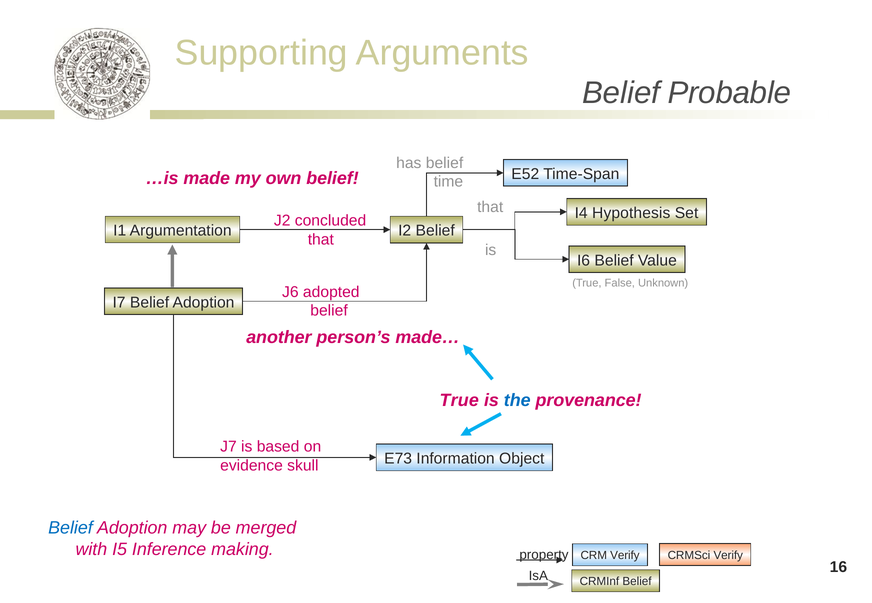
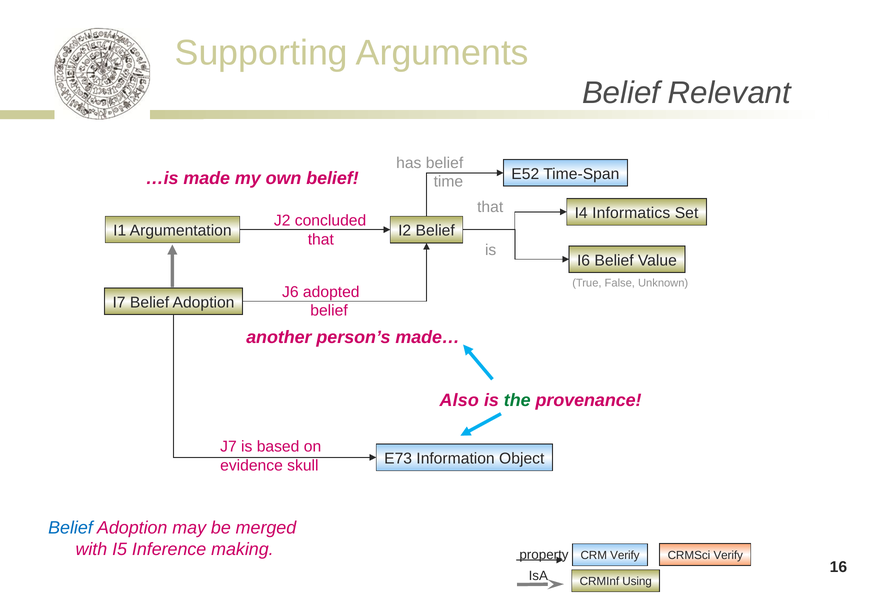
Probable: Probable -> Relevant (729, 93)
Hypothesis: Hypothesis -> Informatics (631, 213)
True: True -> Also (459, 401)
the colour: blue -> green (517, 401)
CRMInf Belief: Belief -> Using (637, 582)
